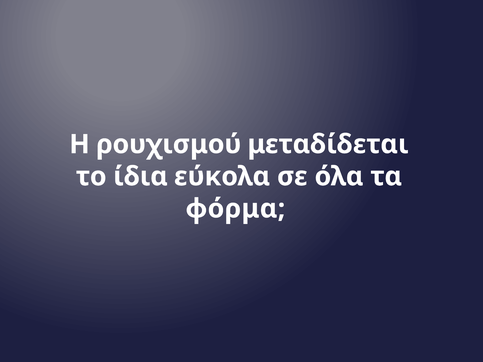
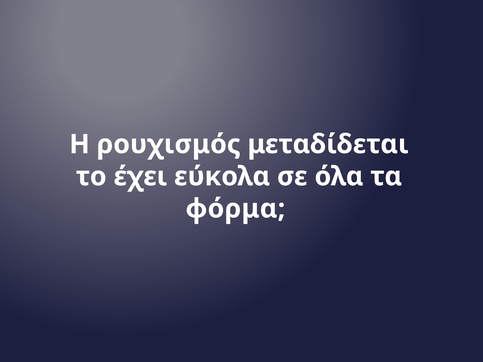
ρουχισμού: ρουχισμού -> ρουχισμός (169, 144)
ίδια: ίδια -> έχει (140, 177)
